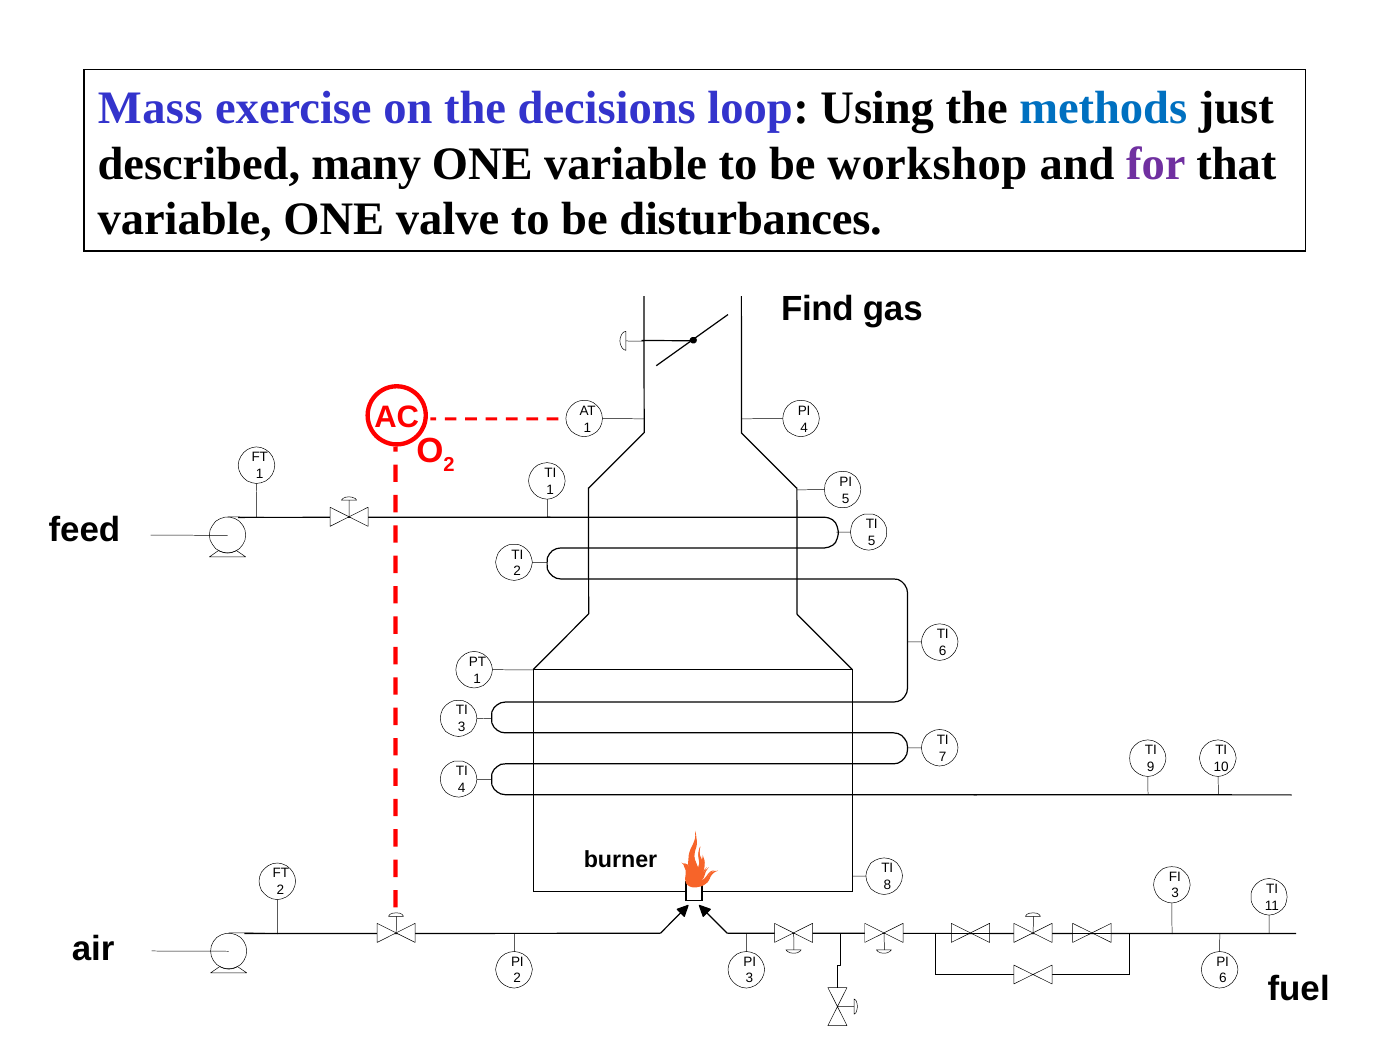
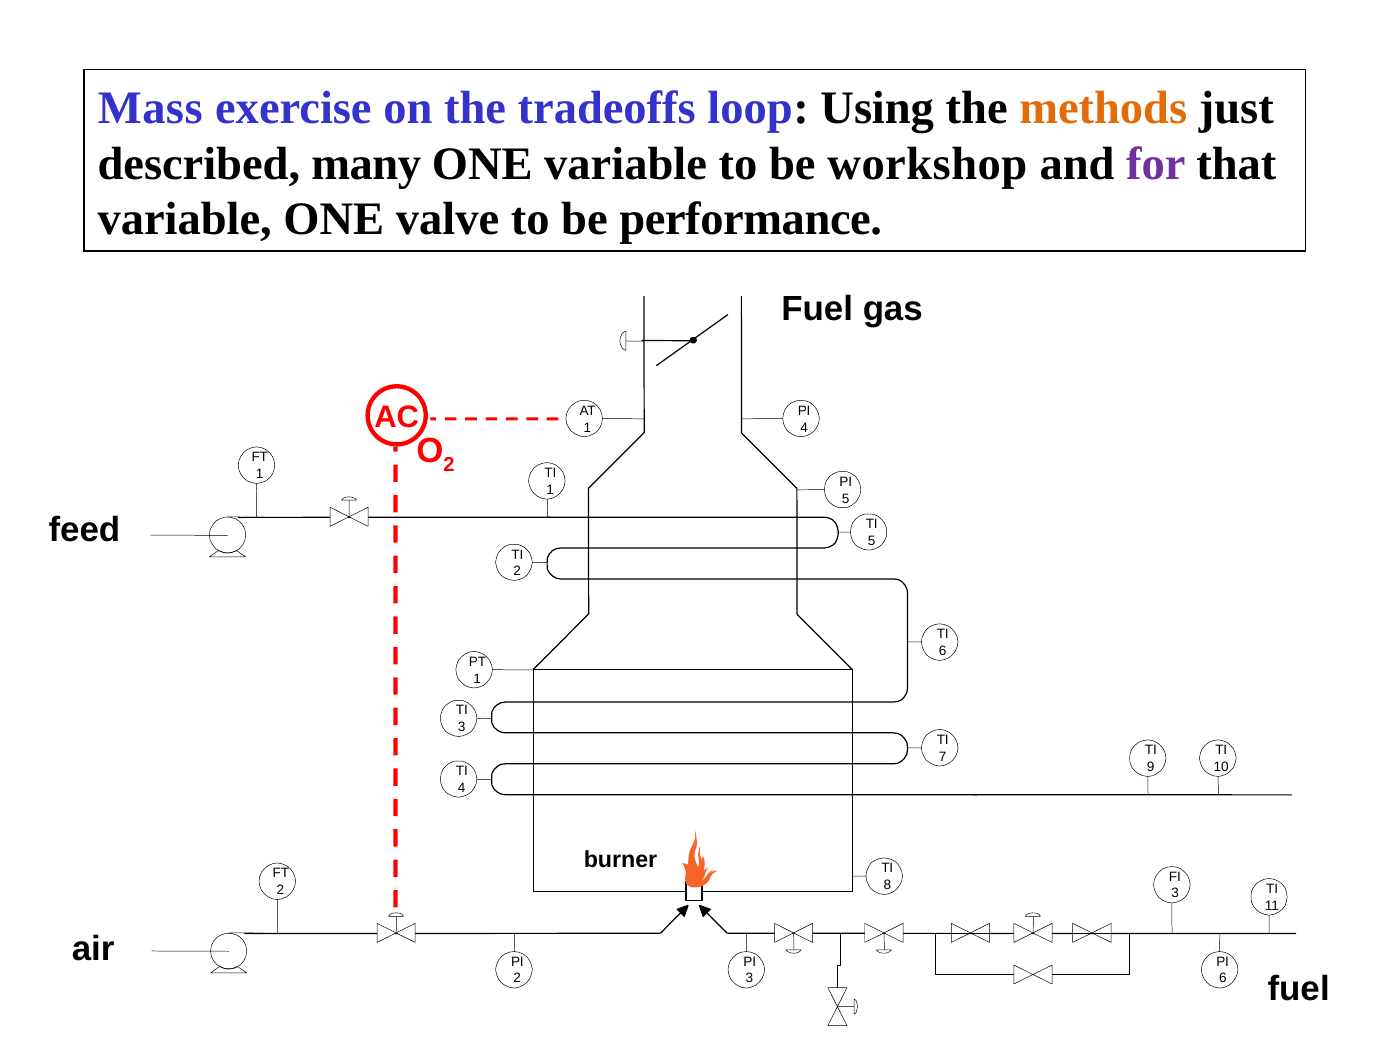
decisions: decisions -> tradeoffs (607, 108)
methods colour: blue -> orange (1103, 108)
disturbances: disturbances -> performance (751, 219)
Find: Find -> Fuel (817, 309)
